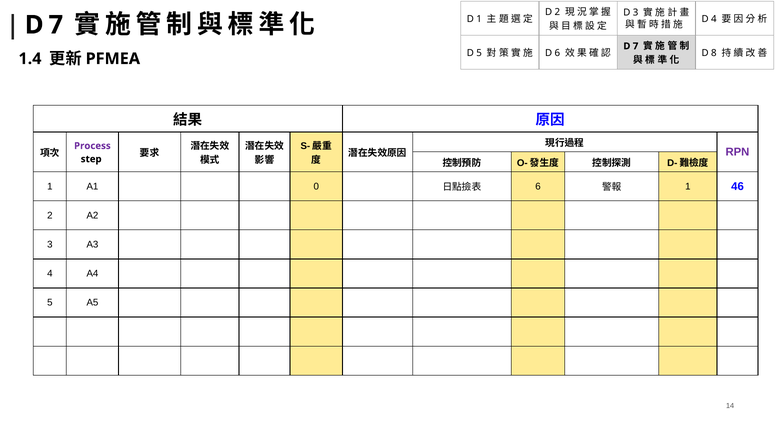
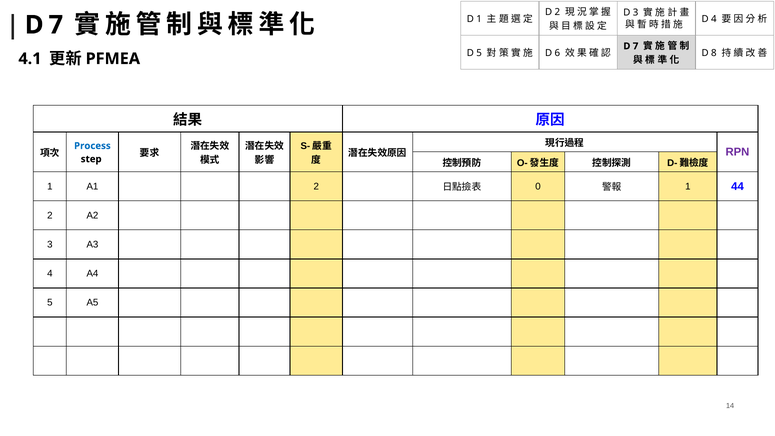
1.4: 1.4 -> 4.1 (30, 59)
Process colour: purple -> blue (92, 146)
A1 0: 0 -> 2 (316, 186)
6: 6 -> 0 (538, 186)
46: 46 -> 44 (738, 186)
